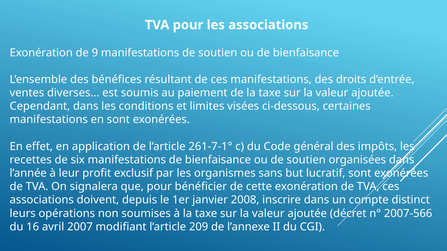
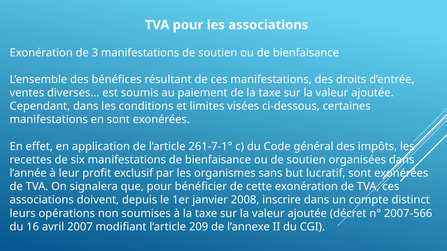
9: 9 -> 3 (95, 53)
